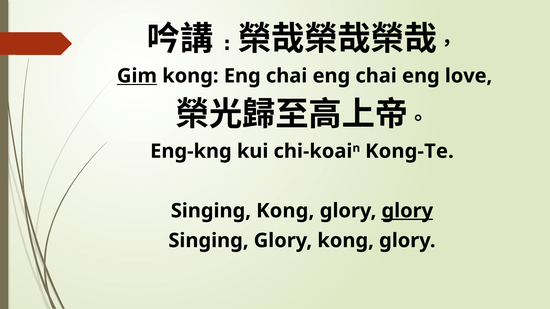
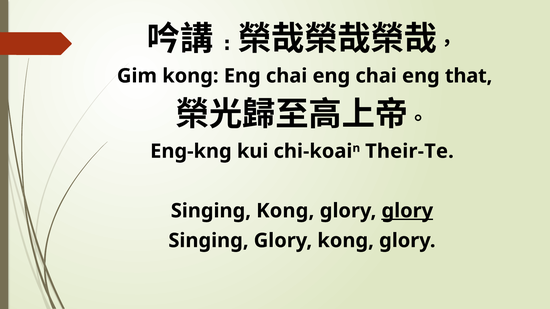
Gim underline: present -> none (137, 76)
love: love -> that (469, 76)
Kong-Te: Kong-Te -> Their-Te (409, 151)
